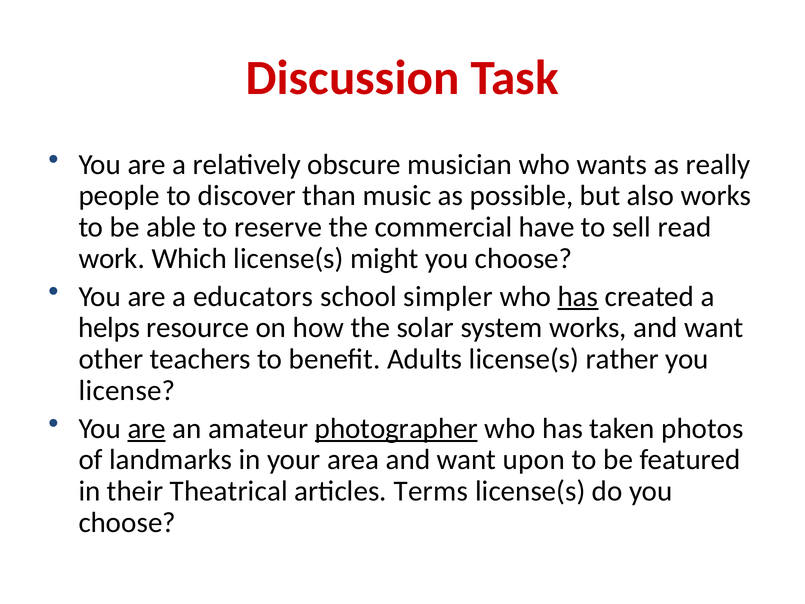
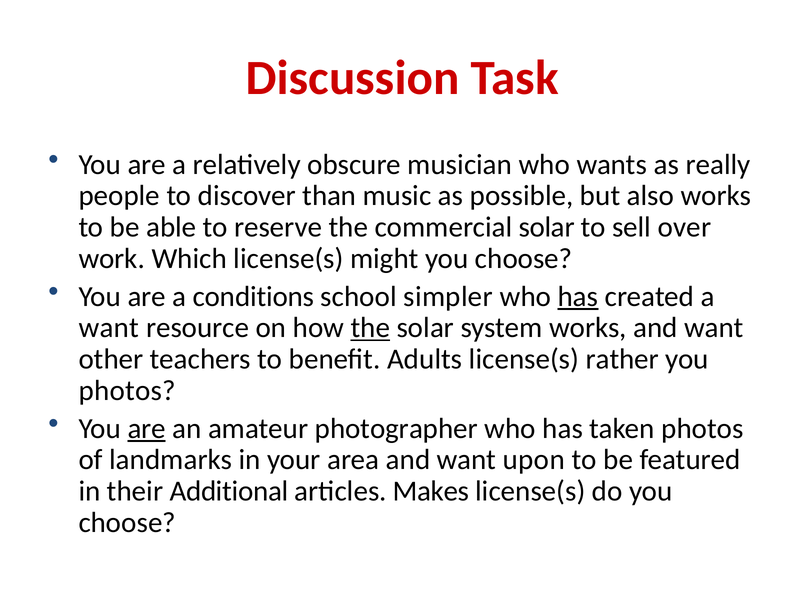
commercial have: have -> solar (547, 227)
read: read -> over (684, 227)
educators: educators -> conditions (253, 296)
helps: helps -> want (109, 328)
the underline: none -> present (370, 328)
license: license -> photos (127, 390)
photographer underline: present -> none (396, 428)
Theatrical: Theatrical -> Additional (229, 491)
Terms: Terms -> Makes (431, 491)
